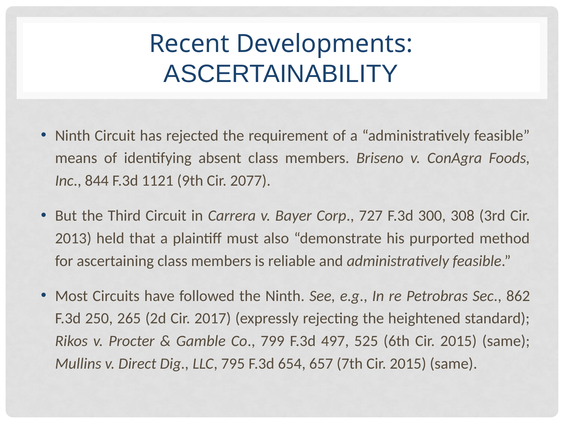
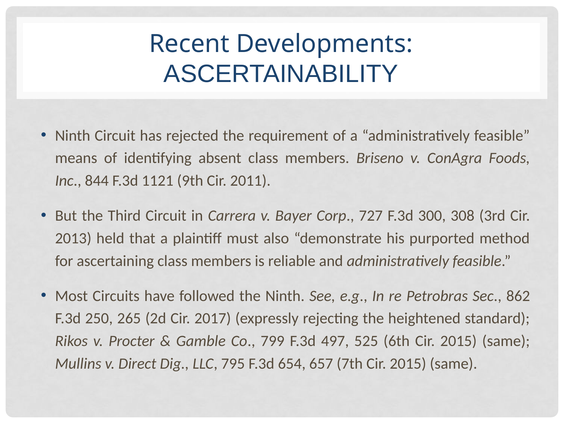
2077: 2077 -> 2011 (250, 181)
